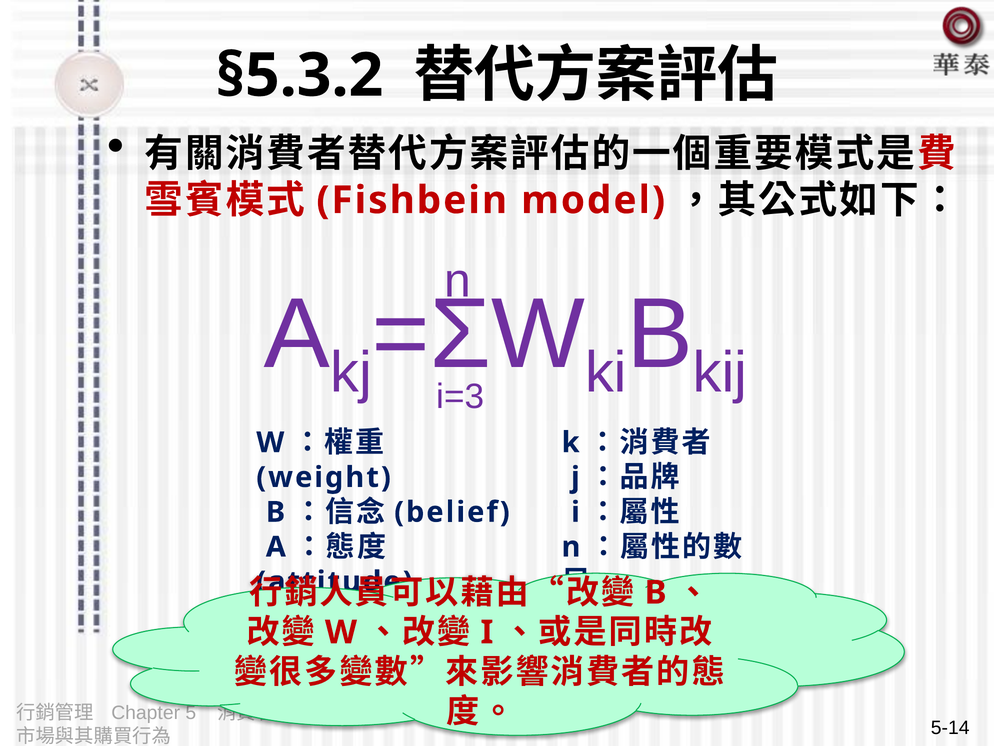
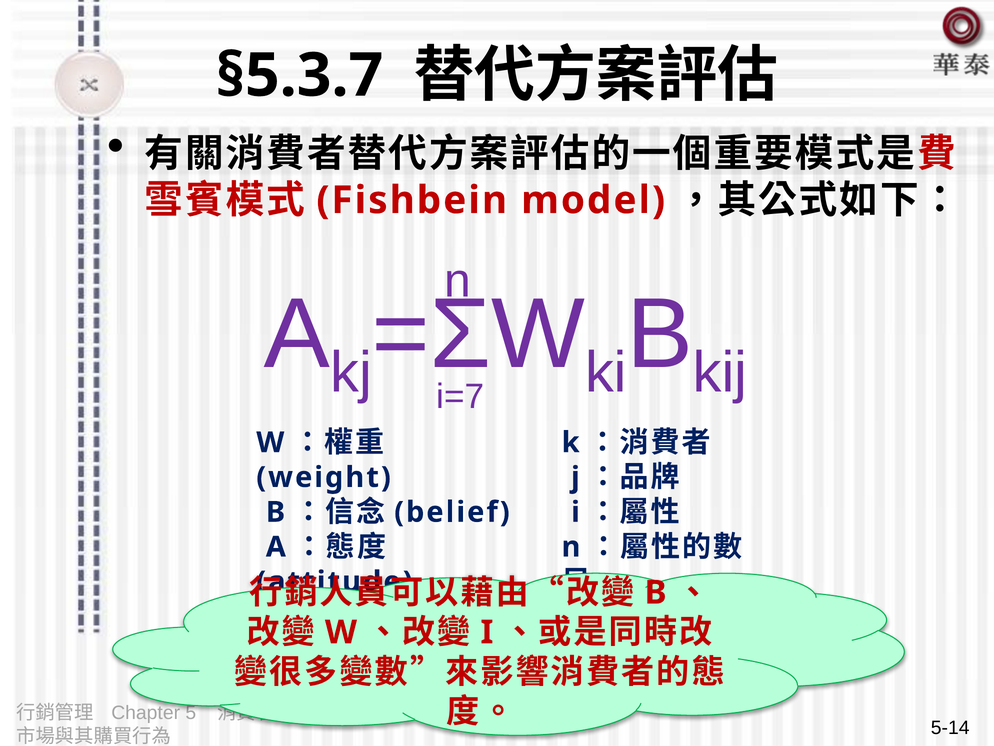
§5.3.2: §5.3.2 -> §5.3.7 (299, 76)
i=3: i=3 -> i=7 (460, 396)
